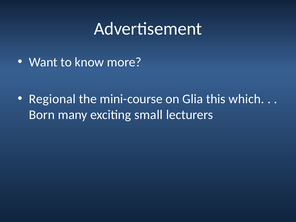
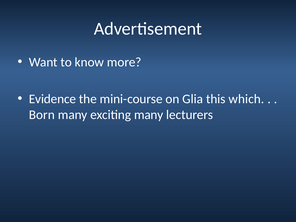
Regional: Regional -> Evidence (52, 99)
exciting small: small -> many (149, 115)
